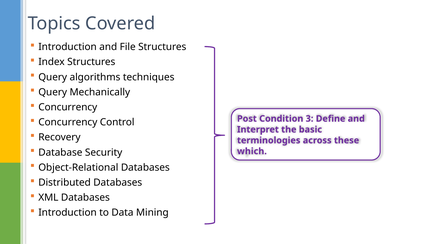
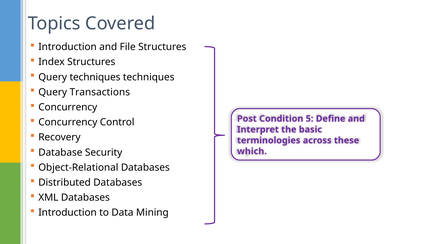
Query algorithms: algorithms -> techniques (95, 77)
Mechanically: Mechanically -> Transactions (100, 92)
3: 3 -> 5 (310, 119)
